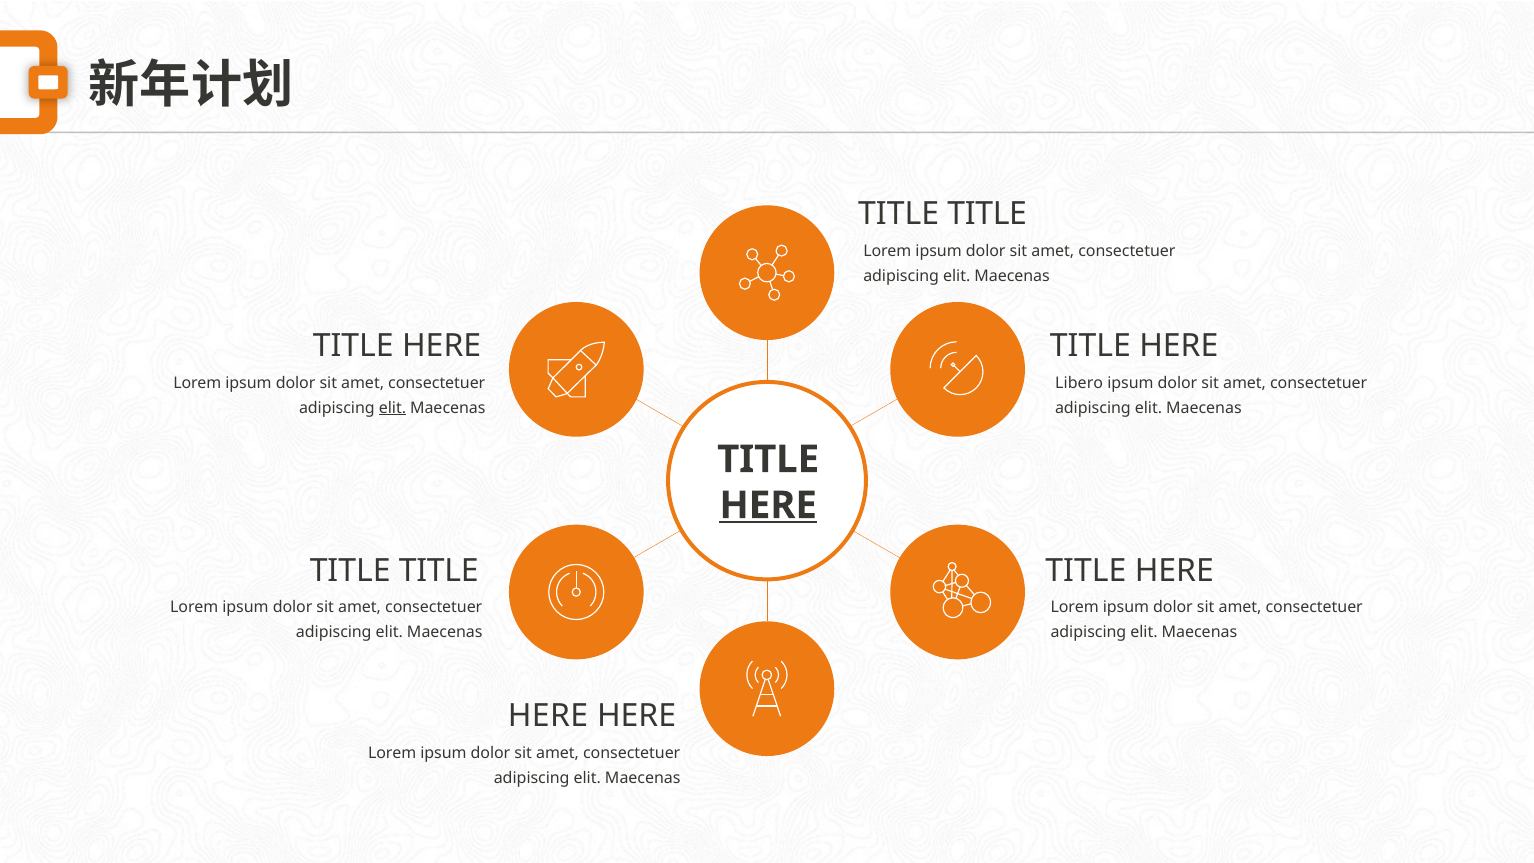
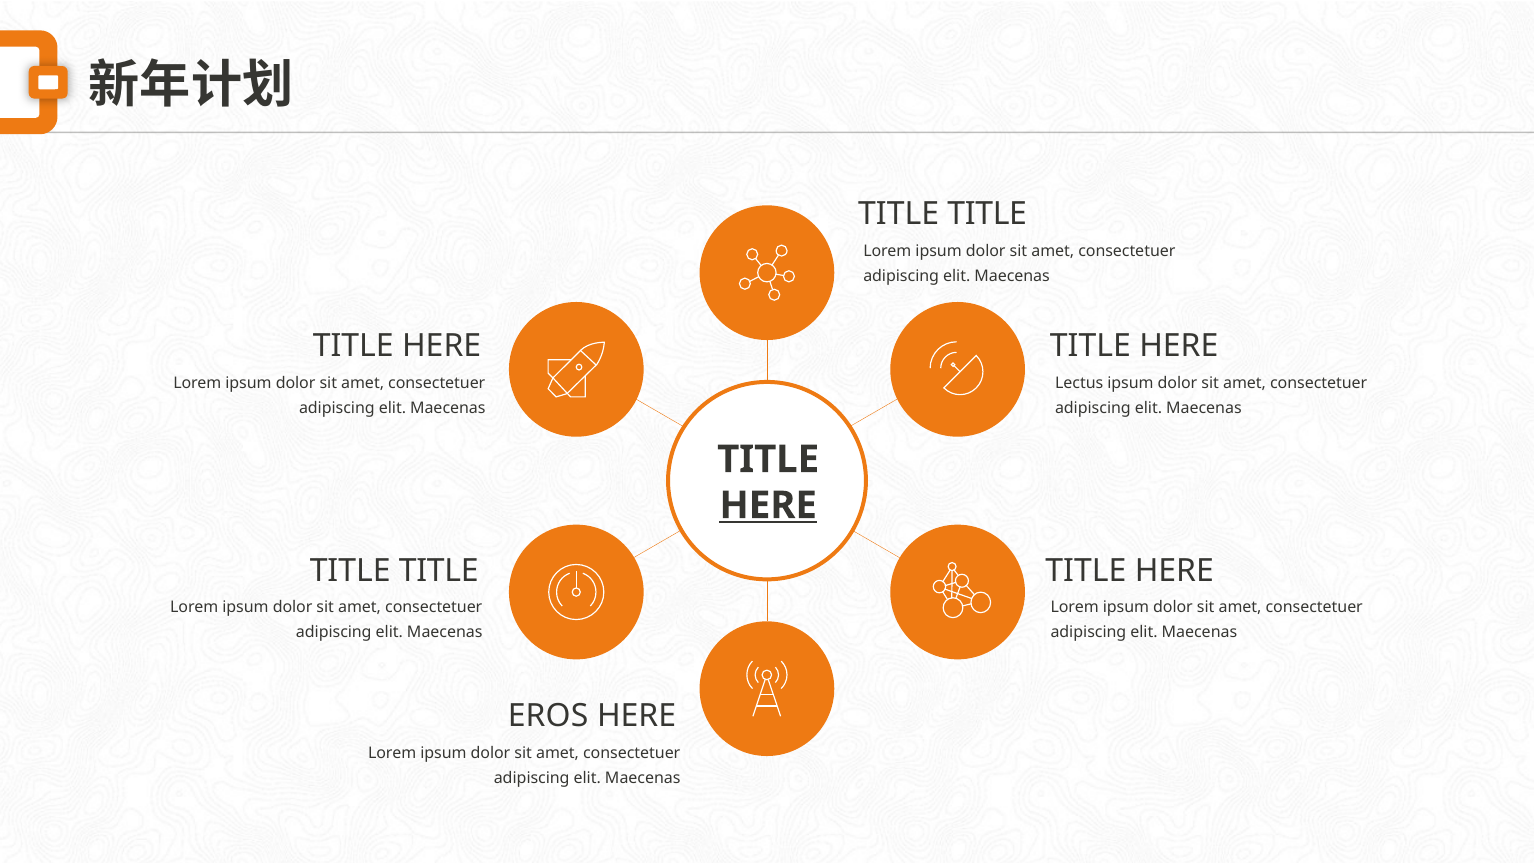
Libero: Libero -> Lectus (1079, 383)
elit underline: present -> none (392, 408)
HERE: HERE -> EROS (548, 716)
